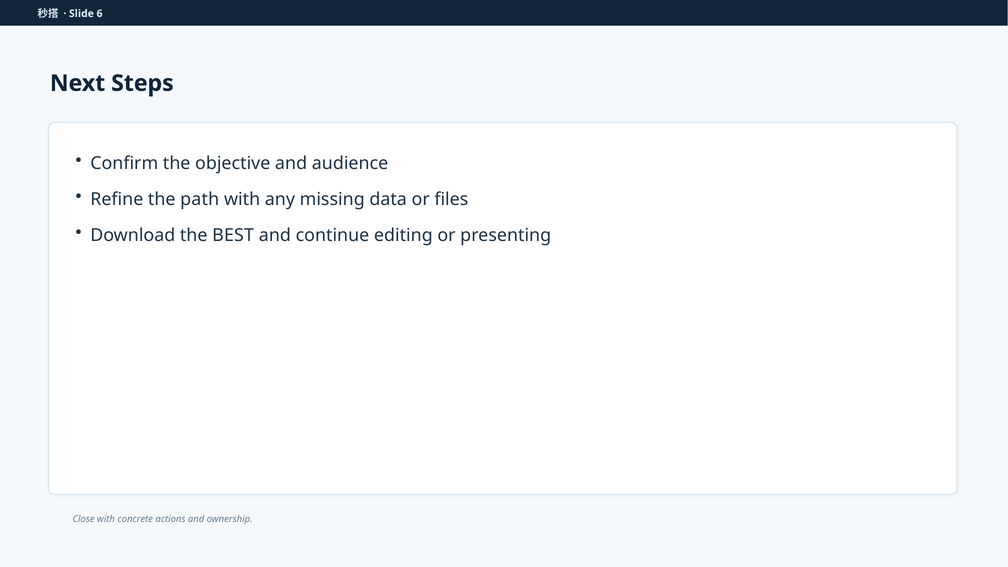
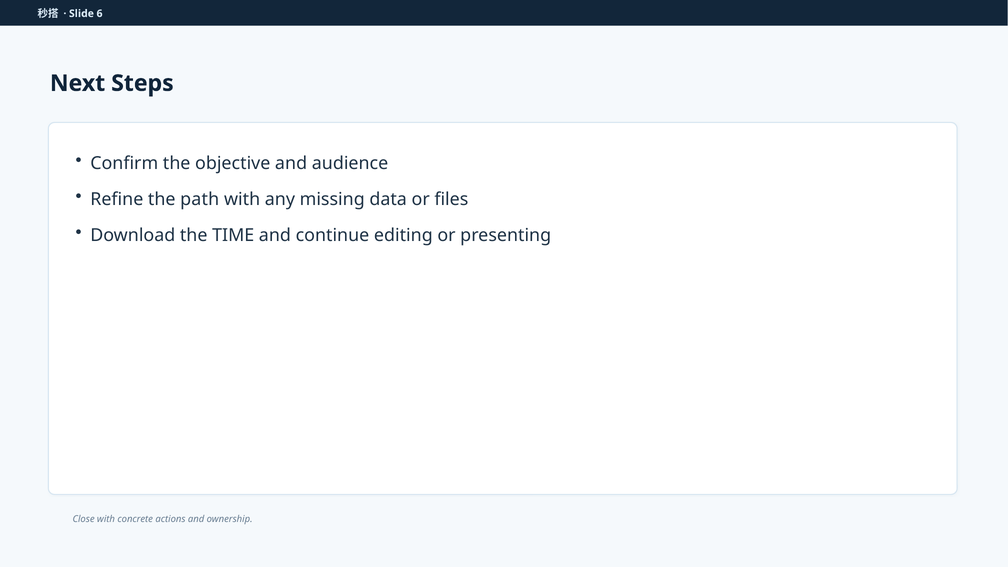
BEST: BEST -> TIME (233, 235)
